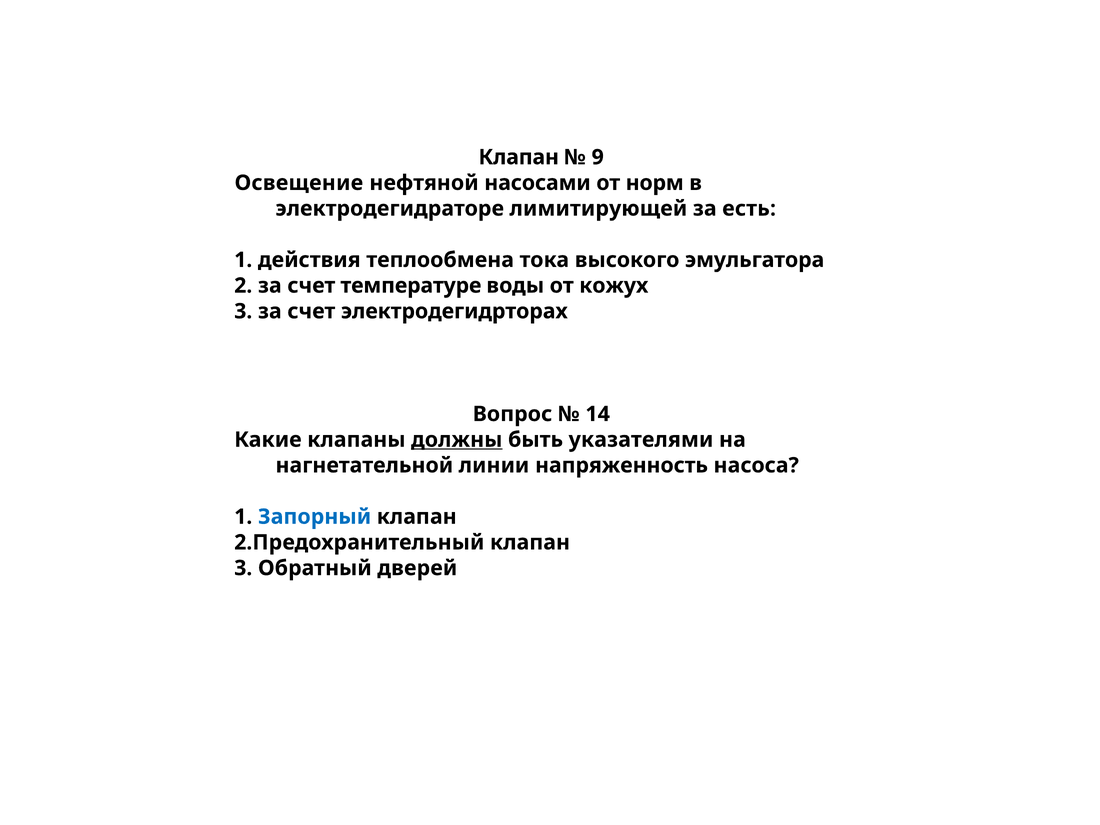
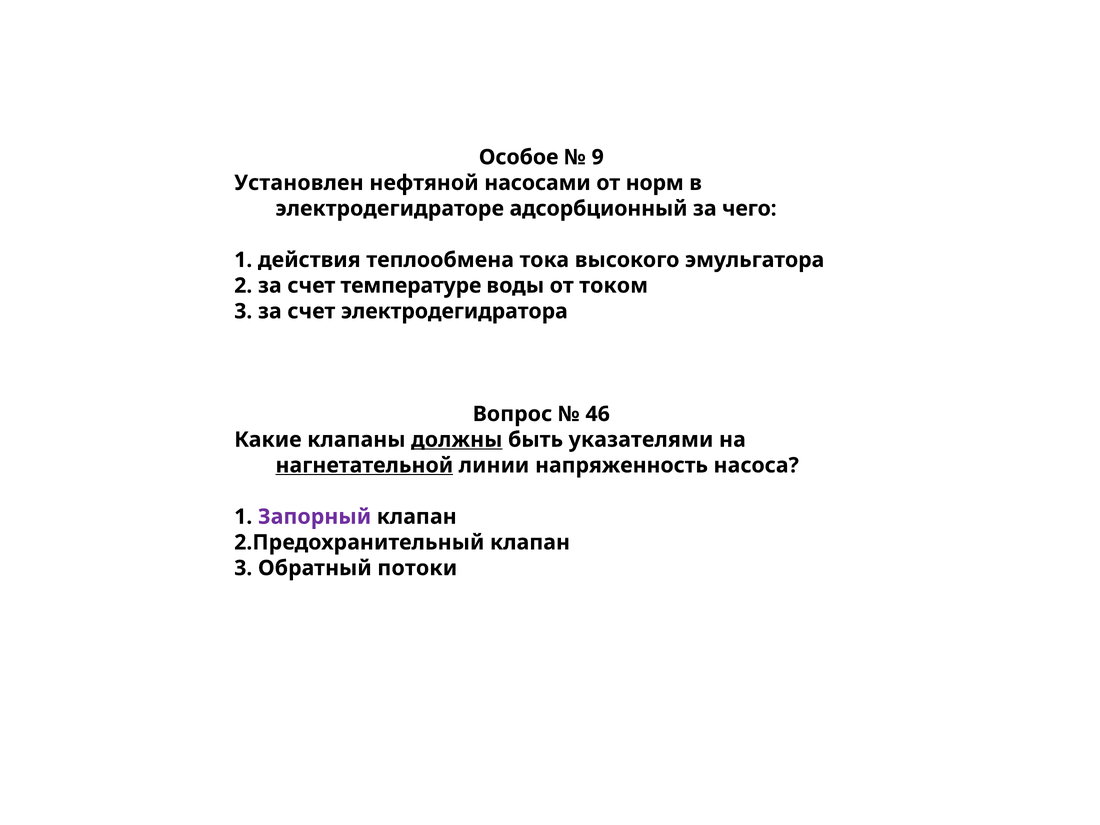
Клапан: Клапан -> Особое (519, 157)
Освещение: Освещение -> Установлен (299, 183)
лимитирующей: лимитирующей -> адсорбционный (599, 209)
есть: есть -> чего (749, 209)
кожух: кожух -> током (614, 286)
электродегидрторах: электродегидрторах -> электродегидратора (454, 311)
14: 14 -> 46 (598, 414)
нагнетательной underline: none -> present (364, 465)
Запорный colour: blue -> purple (315, 517)
дверей: дверей -> потоки (417, 568)
